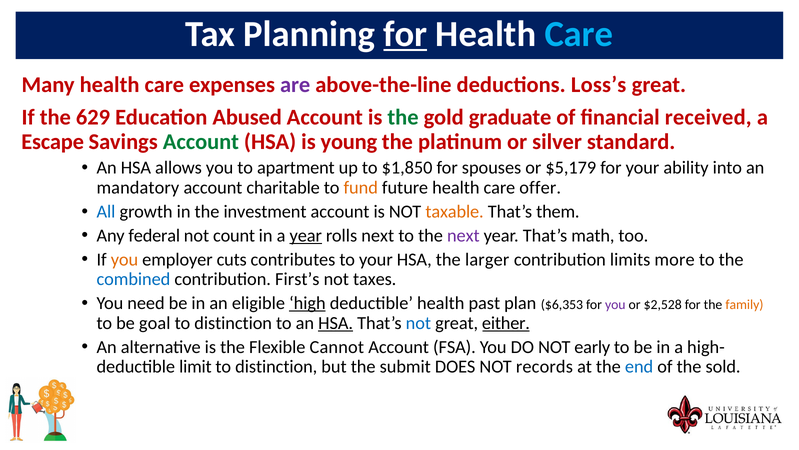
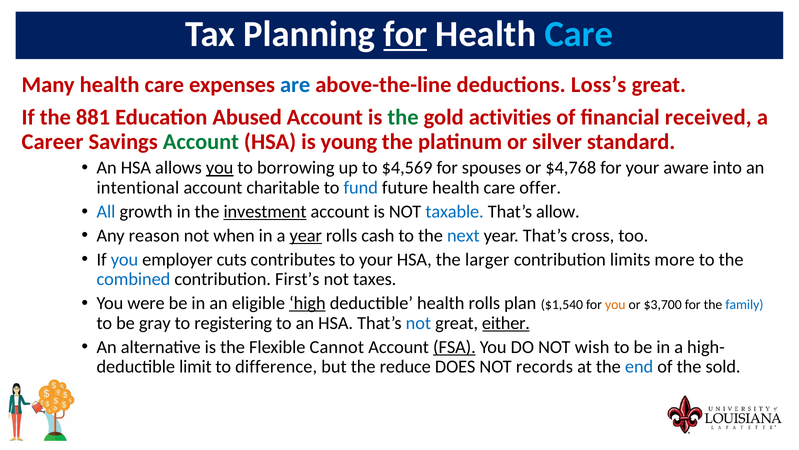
are colour: purple -> blue (295, 85)
629: 629 -> 881 (93, 117)
graduate: graduate -> activities (510, 117)
Escape: Escape -> Career (53, 141)
you underline: none -> present (220, 168)
apartment: apartment -> borrowing (296, 168)
$1,850: $1,850 -> $4,569 (407, 168)
$5,179: $5,179 -> $4,768 (571, 168)
ability: ability -> aware (686, 168)
mandatory: mandatory -> intentional (138, 187)
fund colour: orange -> blue (361, 187)
investment underline: none -> present (265, 211)
taxable colour: orange -> blue (455, 211)
them: them -> allow (558, 211)
federal: federal -> reason (154, 235)
count: count -> when (234, 235)
rolls next: next -> cash (378, 235)
next colour: purple -> blue (463, 235)
math: math -> cross (593, 235)
you colour: orange -> blue (124, 259)
need: need -> were (146, 303)
health past: past -> rolls (484, 303)
$6,353: $6,353 -> $1,540 (562, 304)
you colour: purple -> orange (615, 304)
$2,528: $2,528 -> $3,700 (663, 304)
family colour: orange -> blue (744, 304)
goal: goal -> gray (155, 323)
distinction: distinction -> registering (233, 323)
HSA underline: present -> none (336, 323)
FSA underline: none -> present (454, 347)
early: early -> wish (592, 347)
distinction: distinction -> difference (276, 366)
submit: submit -> reduce (405, 366)
